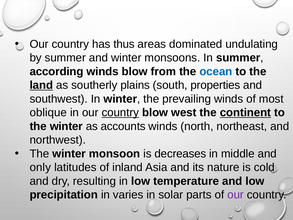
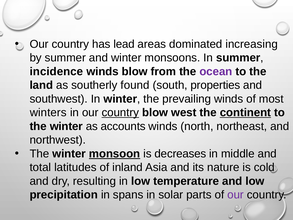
thus: thus -> lead (124, 44)
undulating: undulating -> increasing (252, 44)
according: according -> incidence (56, 71)
ocean colour: blue -> purple (216, 71)
land underline: present -> none (41, 85)
plains: plains -> found (135, 85)
oblique: oblique -> winters (48, 112)
monsoon underline: none -> present (115, 154)
only: only -> total (40, 167)
varies: varies -> spans (128, 195)
